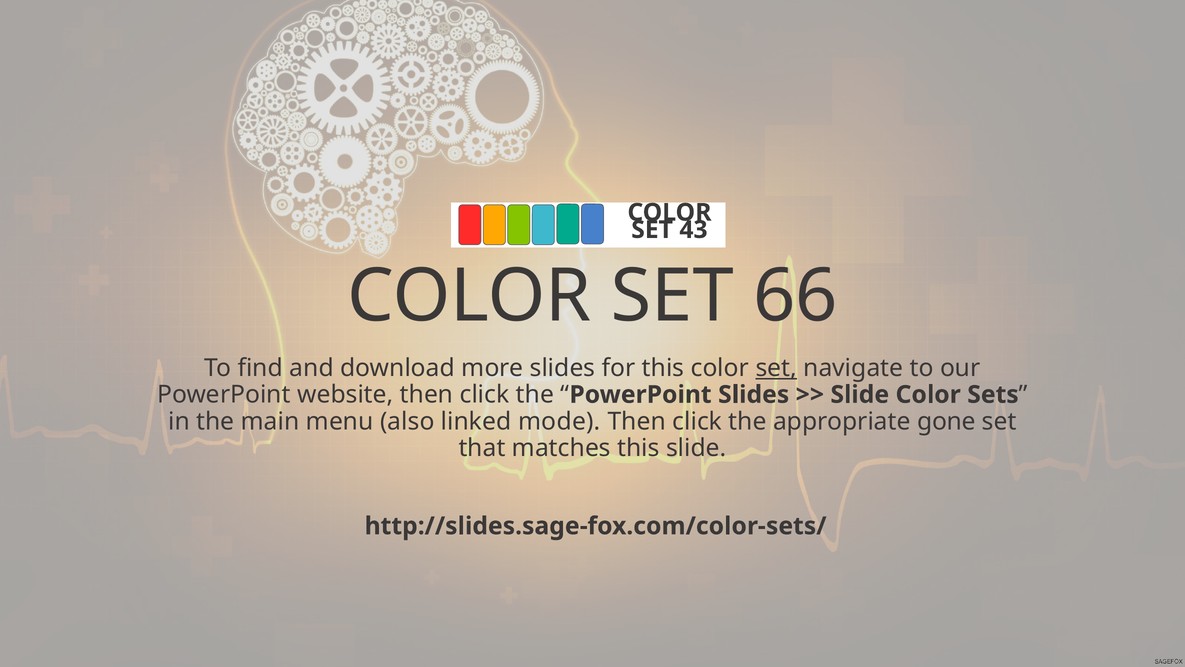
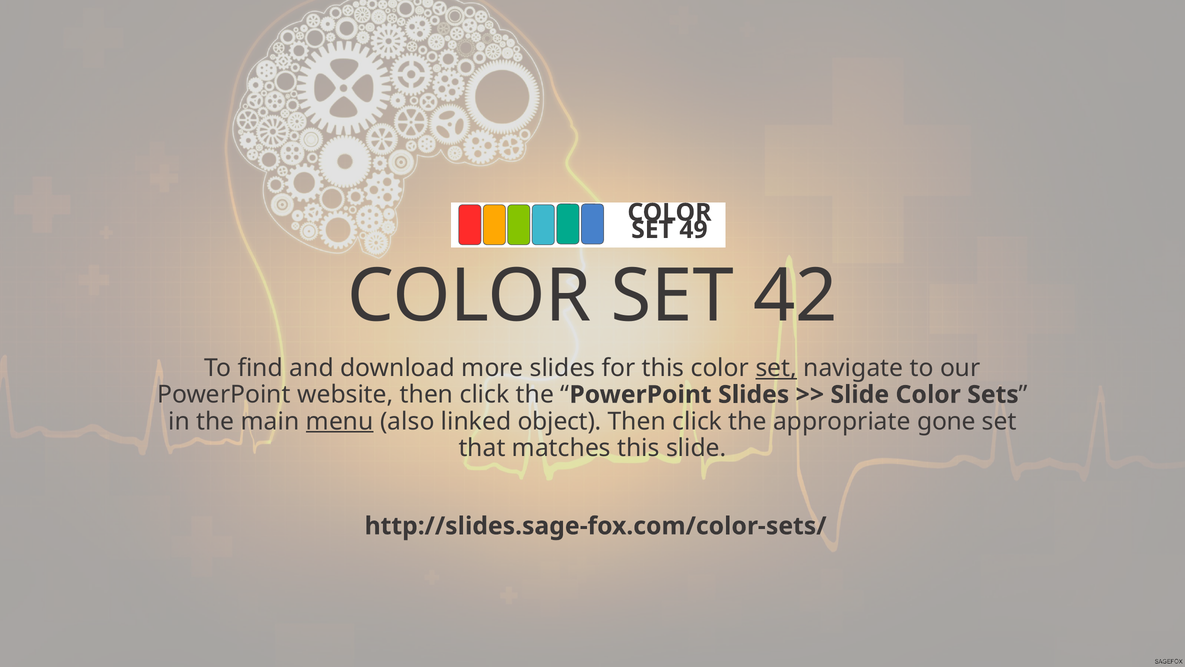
43: 43 -> 49 (693, 230)
66: 66 -> 42 (795, 296)
menu underline: none -> present (340, 421)
mode: mode -> object (560, 421)
